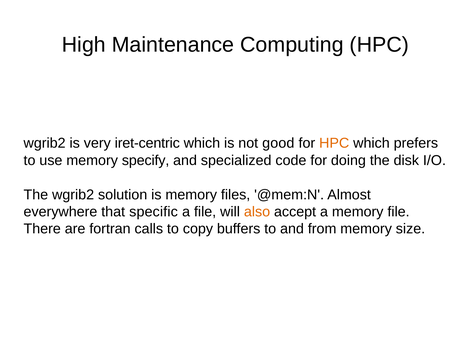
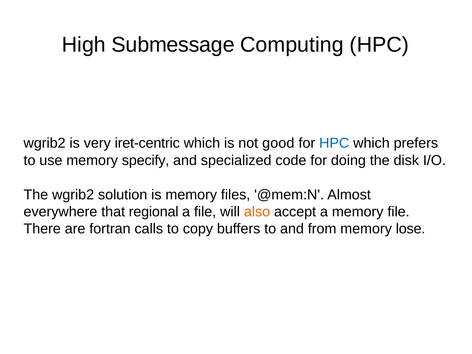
Maintenance: Maintenance -> Submessage (173, 45)
HPC colour: orange -> blue (334, 143)
specific: specific -> regional (154, 212)
size: size -> lose (411, 229)
